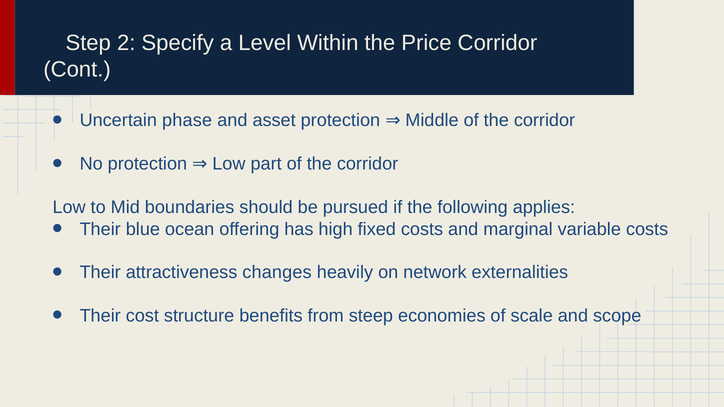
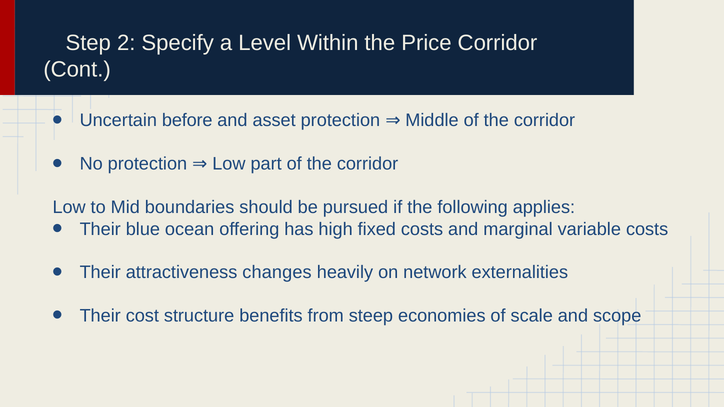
phase: phase -> before (187, 121)
